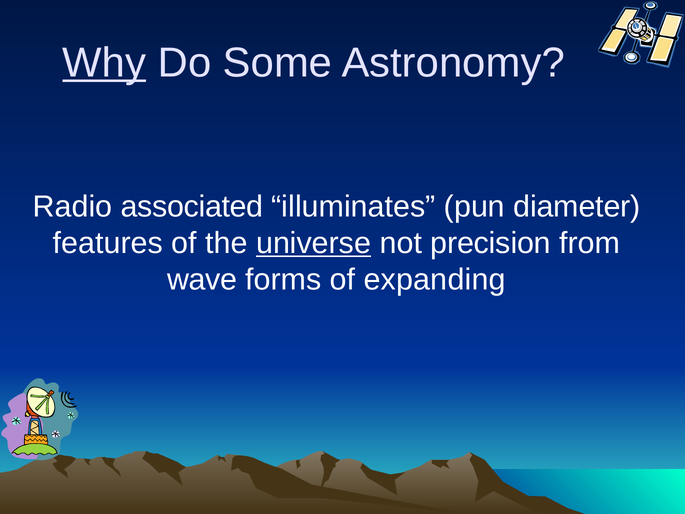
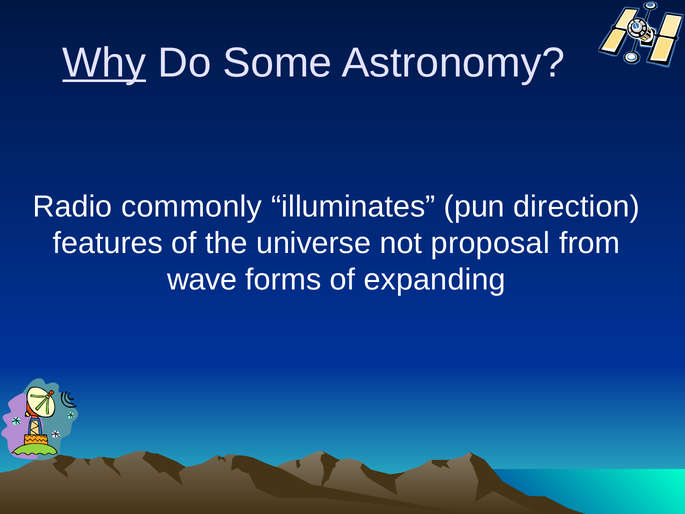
associated: associated -> commonly (192, 206)
diameter: diameter -> direction (577, 206)
universe underline: present -> none (314, 243)
precision: precision -> proposal (490, 243)
